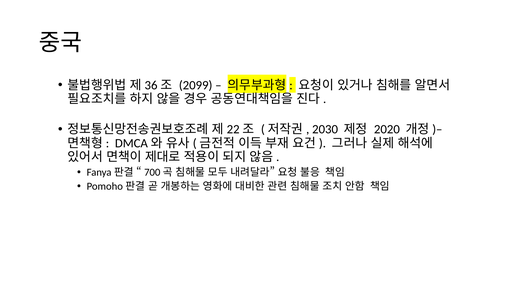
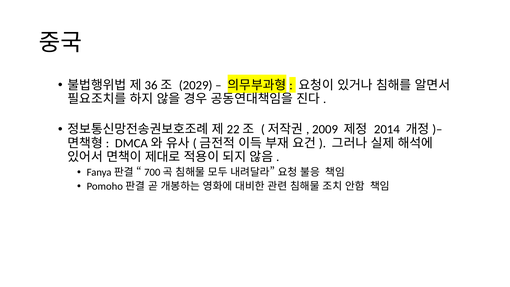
2099: 2099 -> 2029 (196, 85)
2030: 2030 -> 2009 (325, 129)
2020: 2020 -> 2014 (387, 129)
